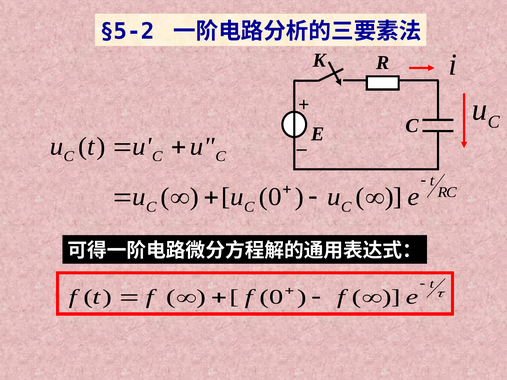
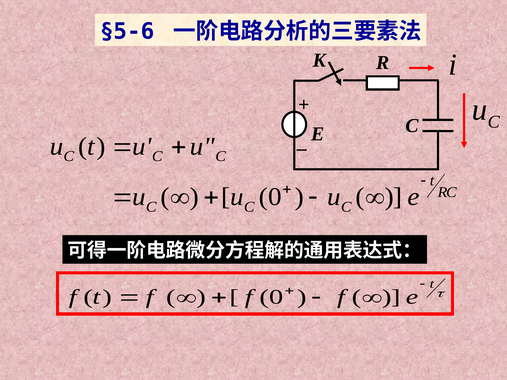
§5-2: §5-2 -> §5-6 (127, 32)
